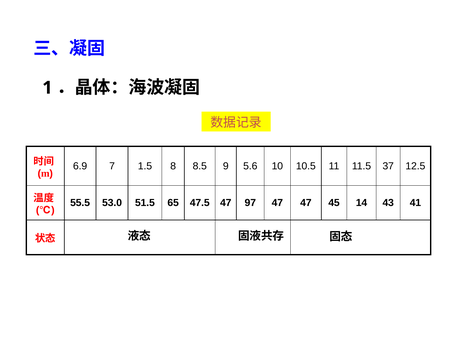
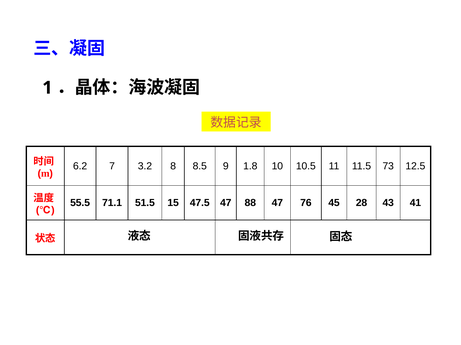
6.9: 6.9 -> 6.2 (80, 166)
1.5: 1.5 -> 3.2 (145, 166)
5.6: 5.6 -> 1.8 (250, 166)
37: 37 -> 73 (388, 166)
53.0: 53.0 -> 71.1 (112, 203)
65: 65 -> 15 (173, 203)
97: 97 -> 88 (250, 203)
47 47: 47 -> 76 (306, 203)
14: 14 -> 28 (362, 203)
